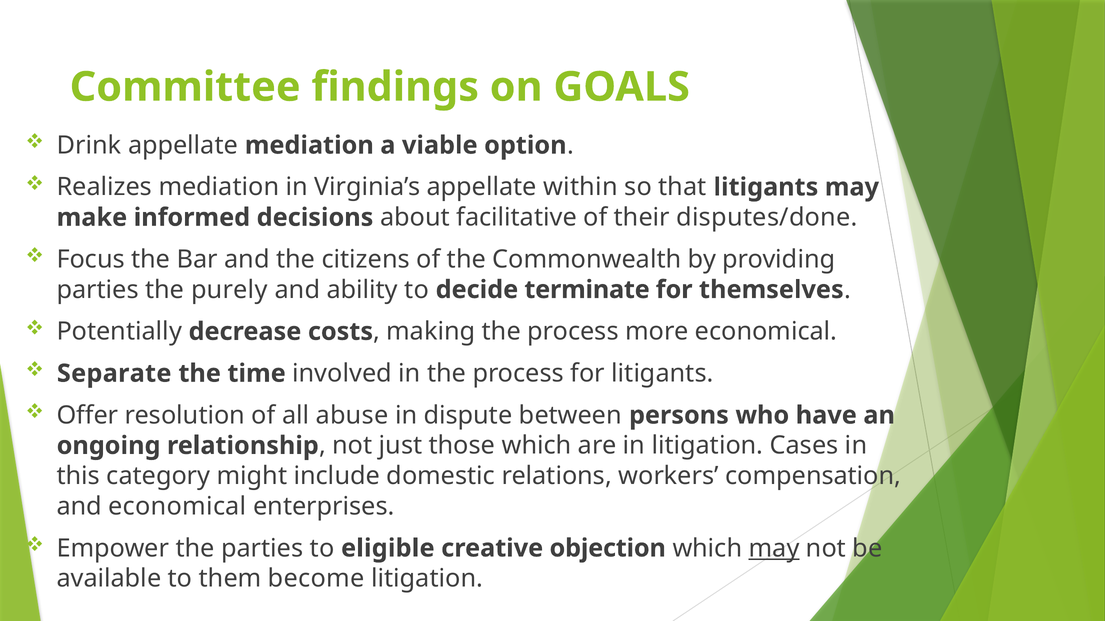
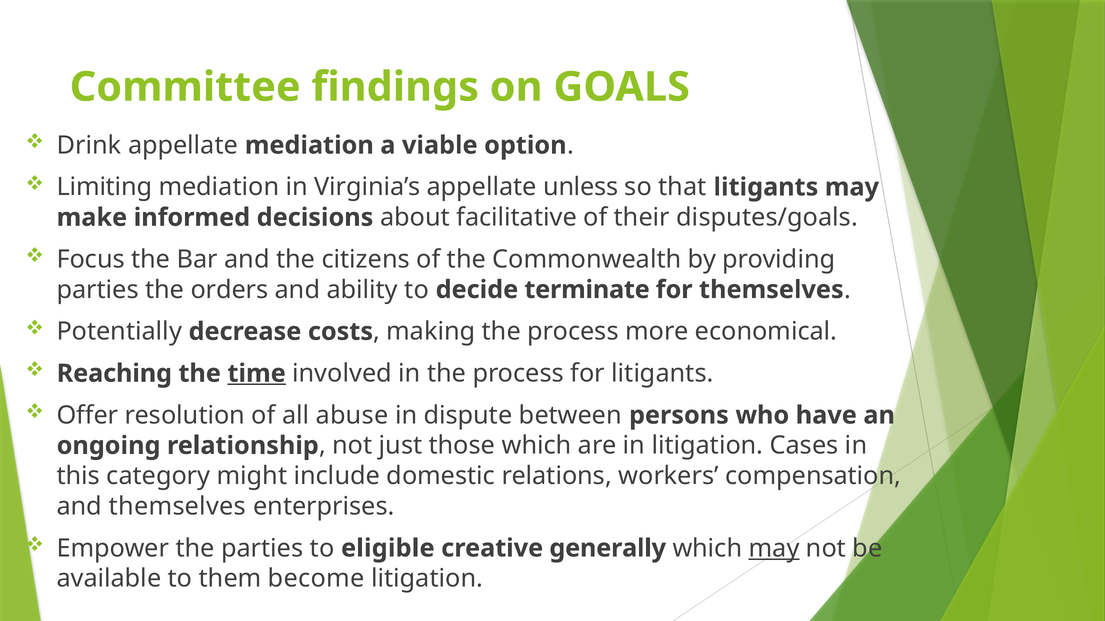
Realizes: Realizes -> Limiting (104, 187)
within: within -> unless (581, 187)
disputes/done: disputes/done -> disputes/goals (767, 218)
purely: purely -> orders (230, 290)
Separate: Separate -> Reaching (114, 374)
time underline: none -> present (257, 374)
and economical: economical -> themselves (177, 507)
objection: objection -> generally (608, 549)
